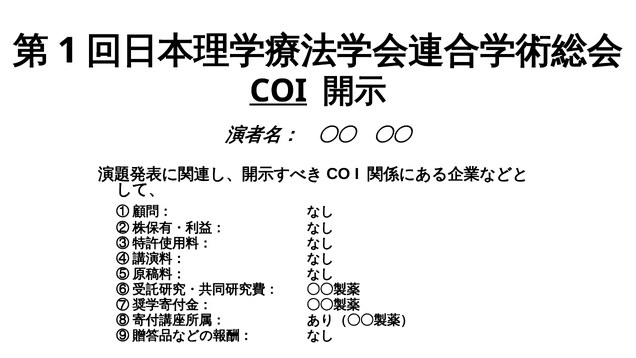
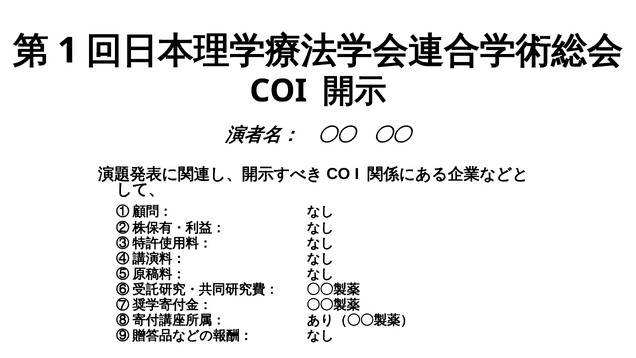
COI underline: present -> none (278, 91)
